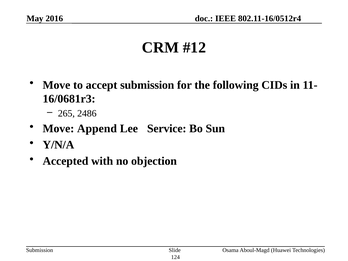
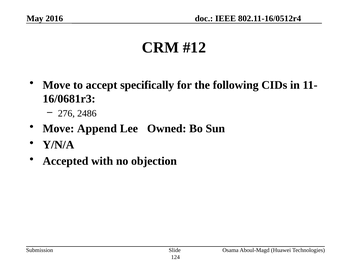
accept submission: submission -> specifically (147, 85)
265: 265 -> 276 (66, 113)
Service: Service -> Owned (167, 129)
